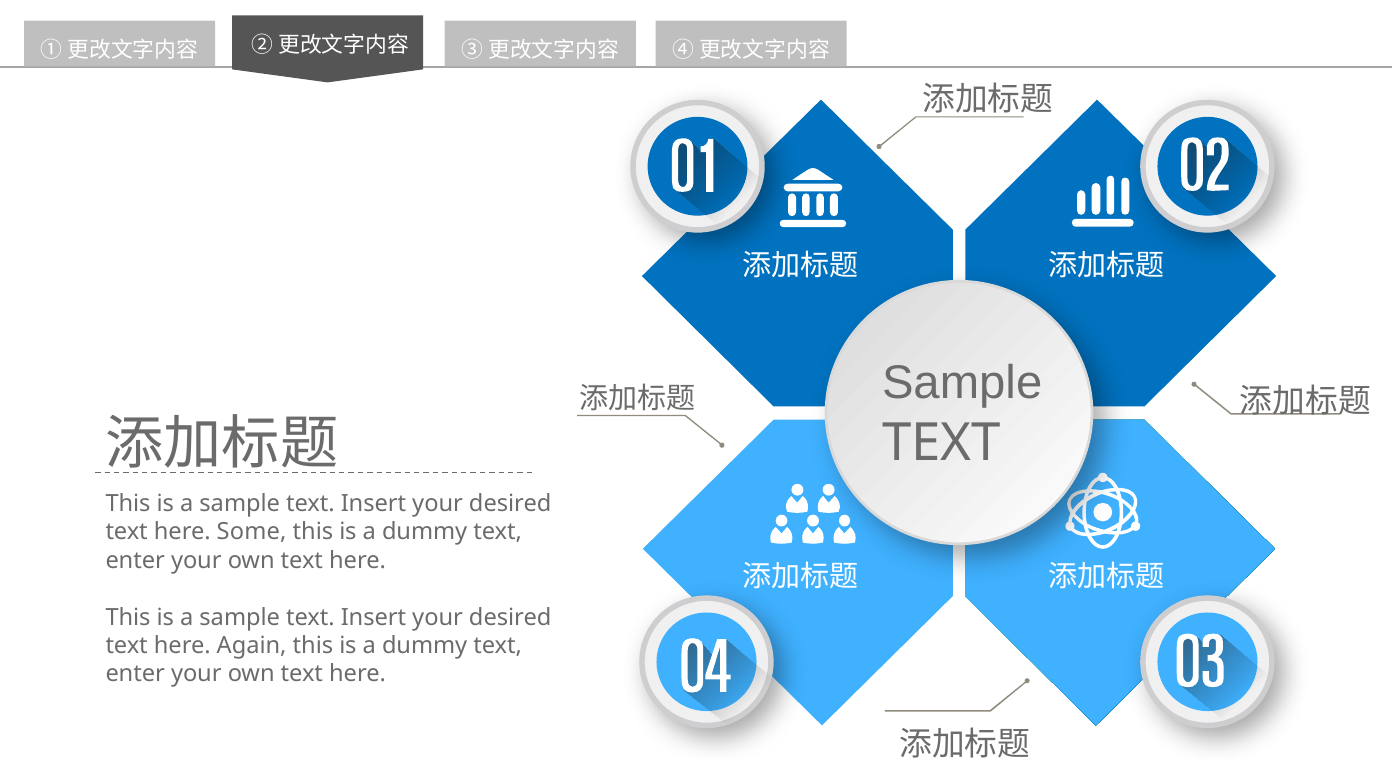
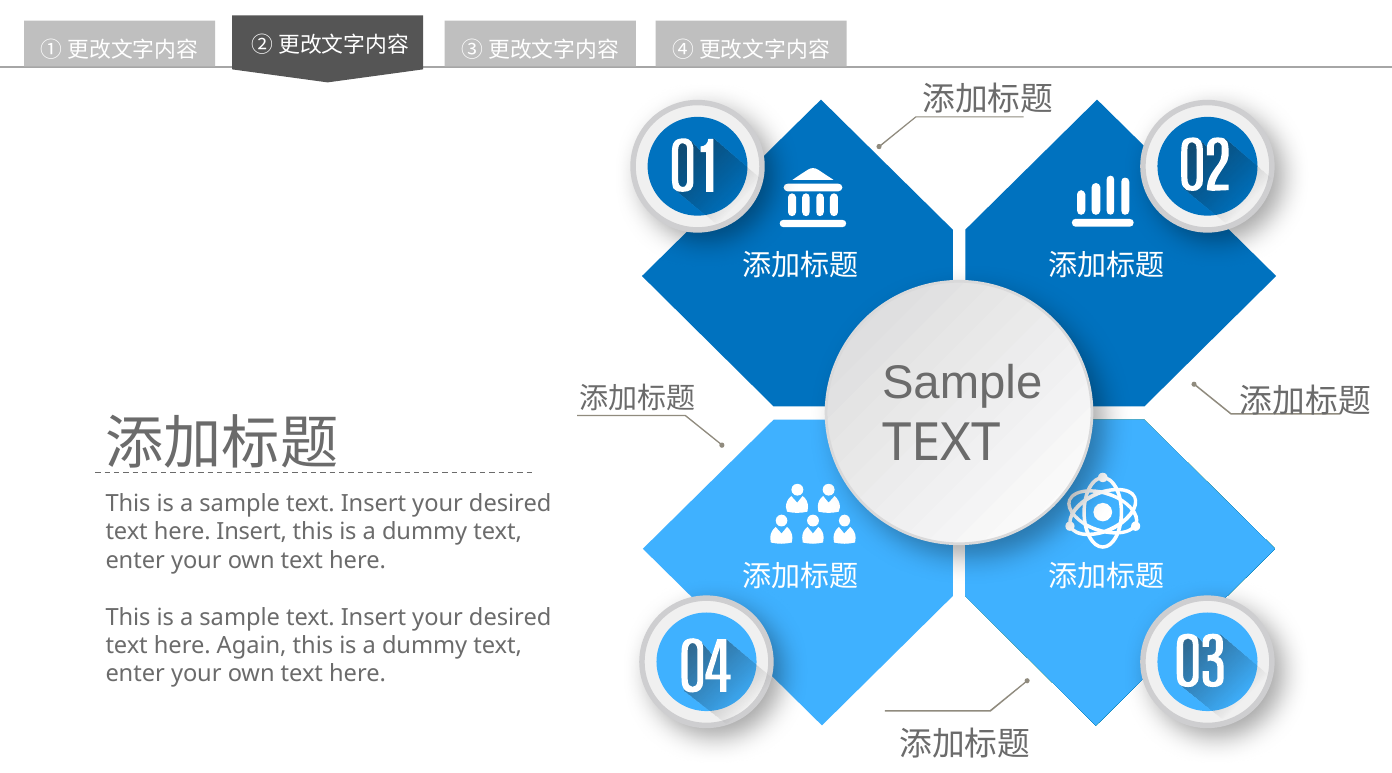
here Some: Some -> Insert (252, 532)
